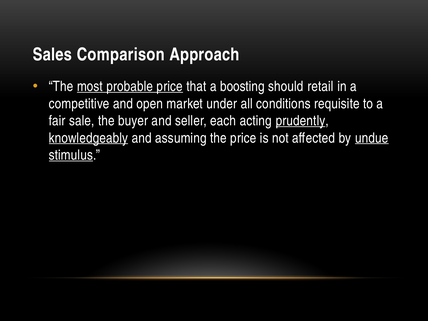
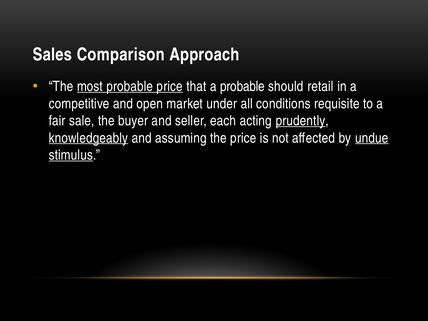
a boosting: boosting -> probable (242, 87)
